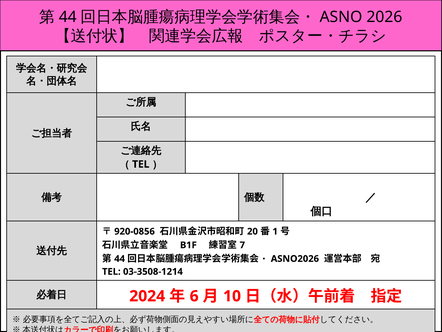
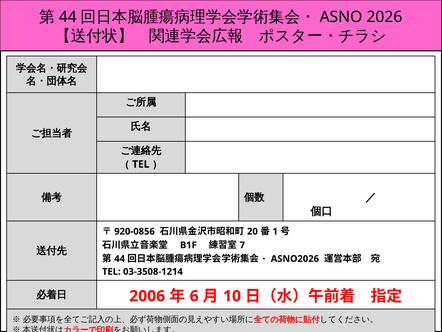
2024: 2024 -> 2006 (147, 296)
